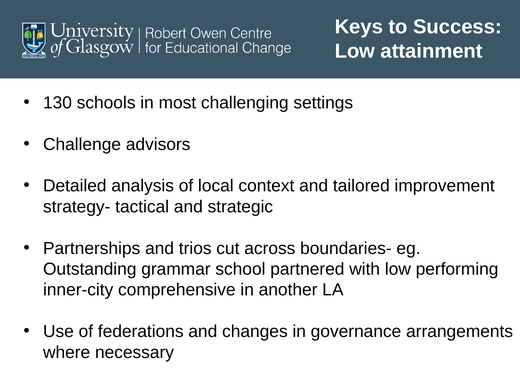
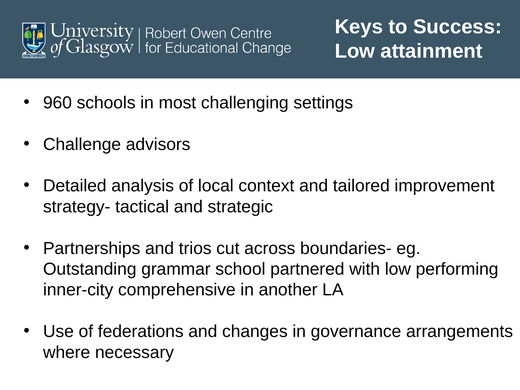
130: 130 -> 960 (57, 103)
